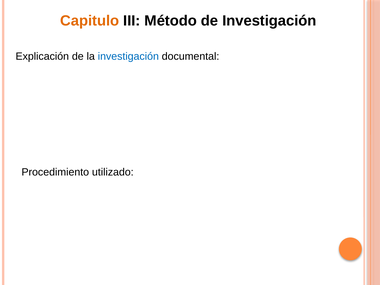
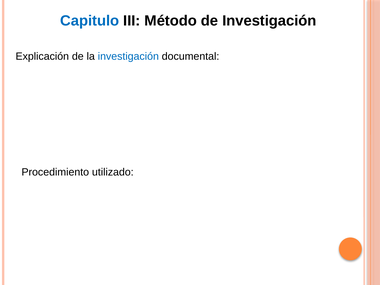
Capitulo colour: orange -> blue (90, 21)
